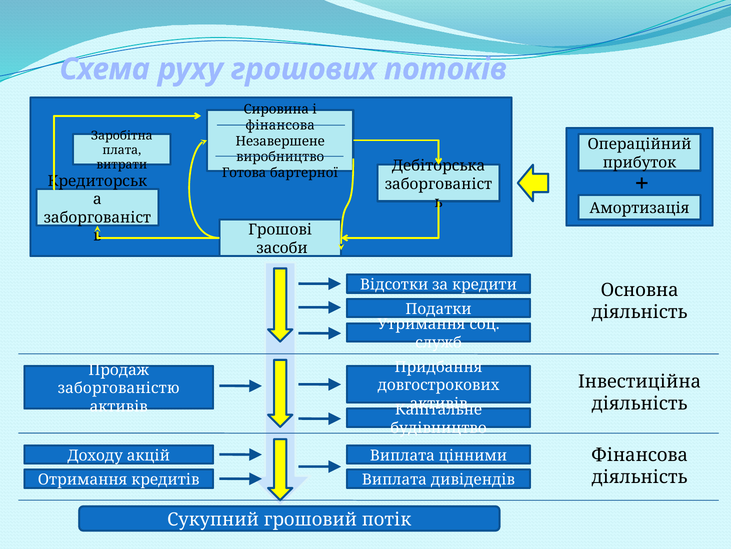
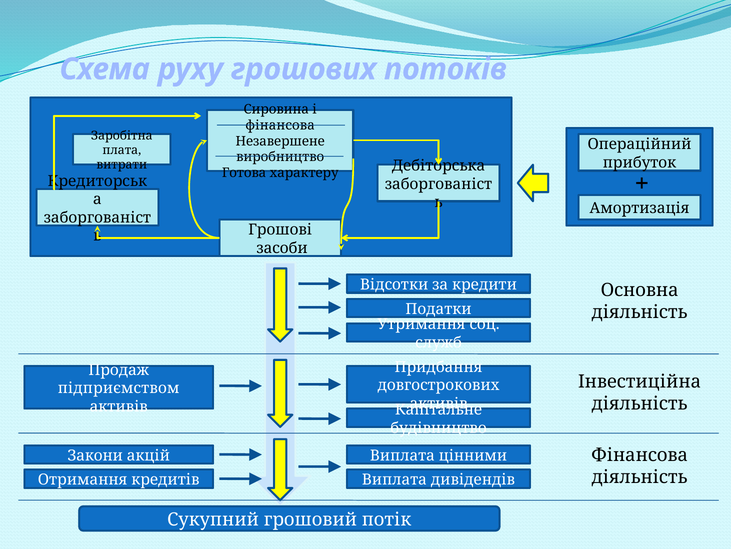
бартерної: бартерної -> характеру (304, 173)
заборгованістю: заборгованістю -> підприємством (119, 388)
Доходу: Доходу -> Закони (95, 455)
